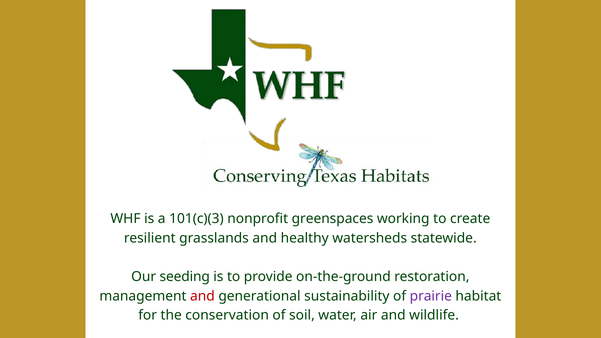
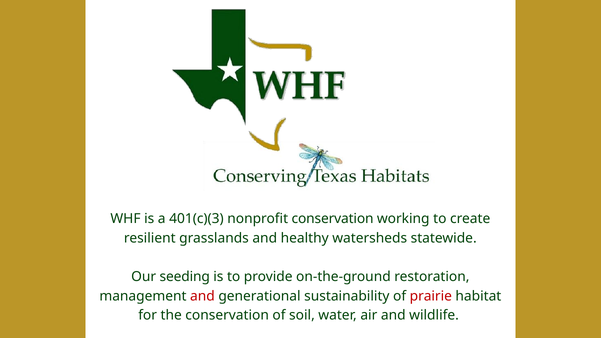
101(c)(3: 101(c)(3 -> 401(c)(3 (196, 219)
nonprofit greenspaces: greenspaces -> conservation (333, 219)
prairie colour: purple -> red (431, 296)
